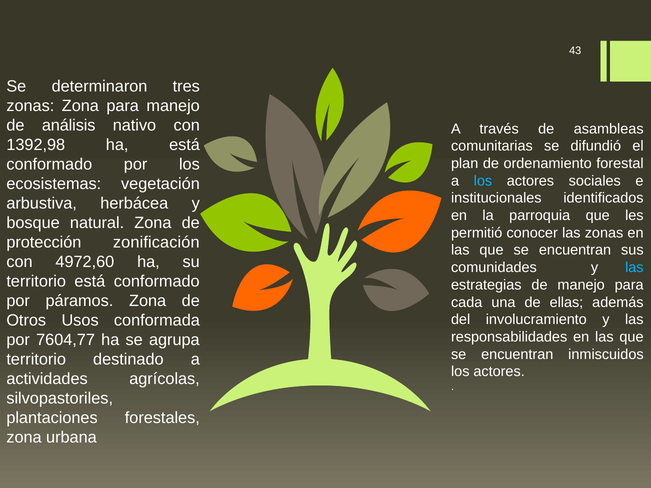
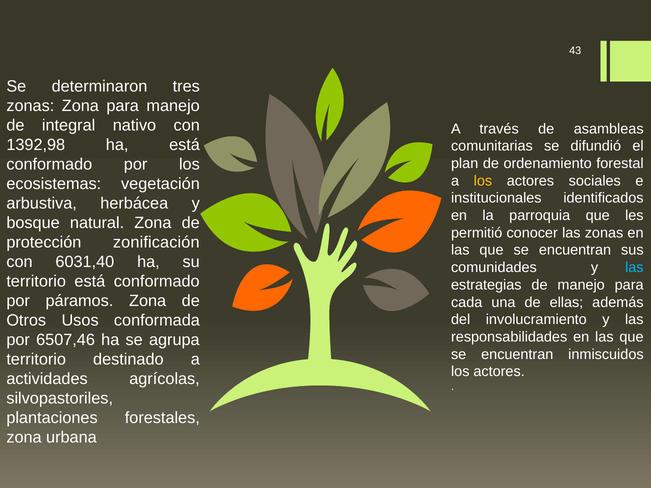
análisis: análisis -> integral (69, 125)
los colour: light blue -> yellow (483, 181)
4972,60: 4972,60 -> 6031,40 (85, 262)
7604,77: 7604,77 -> 6507,46 (66, 340)
